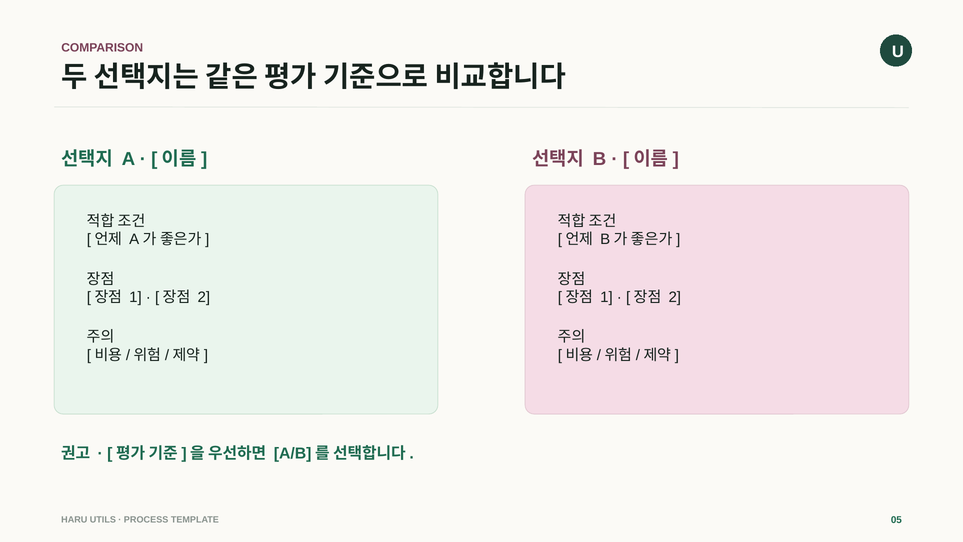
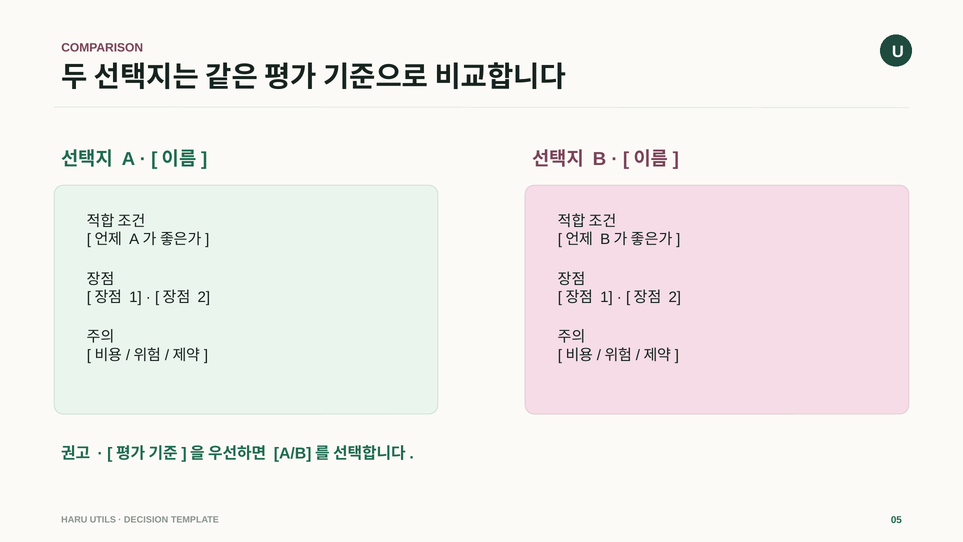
PROCESS: PROCESS -> DECISION (146, 520)
